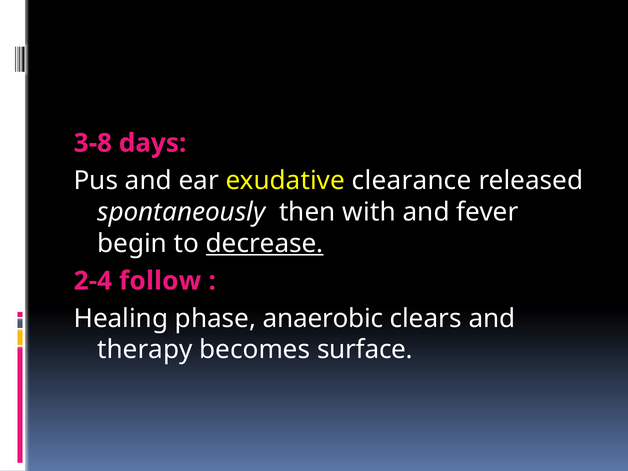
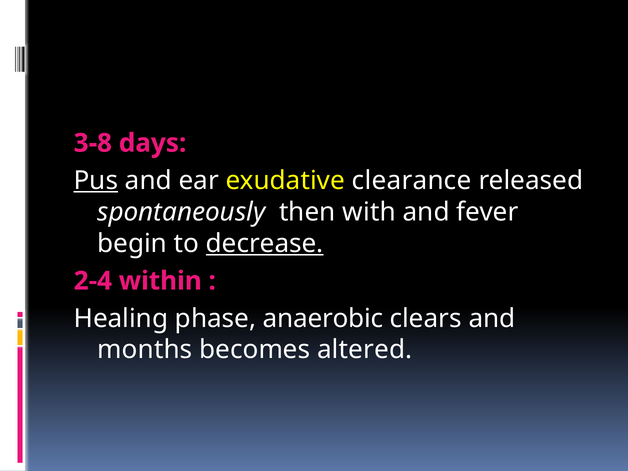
Pus underline: none -> present (96, 181)
follow: follow -> within (160, 281)
therapy: therapy -> months (145, 350)
surface: surface -> altered (365, 350)
